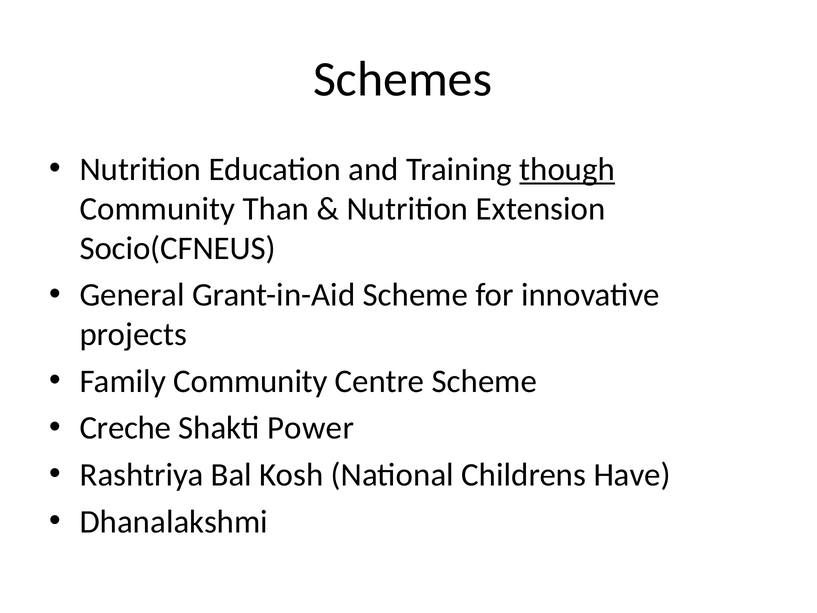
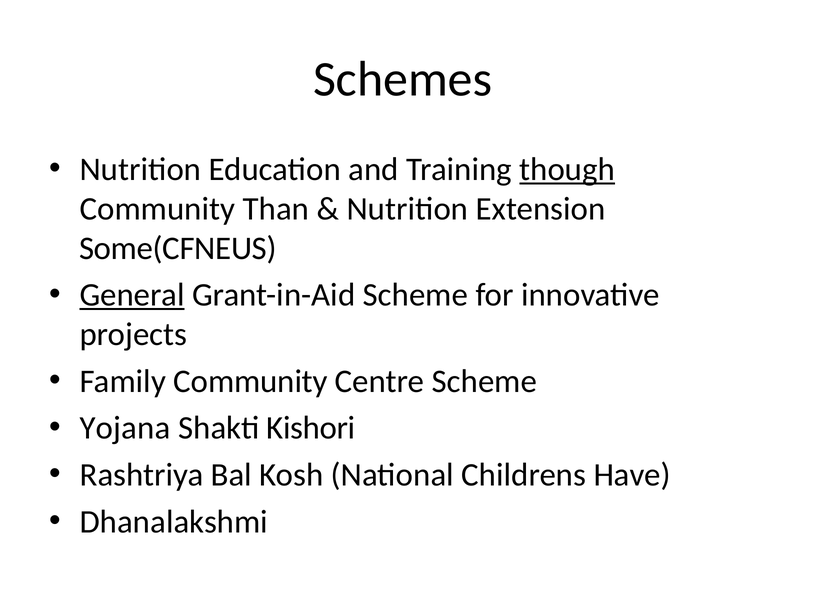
Socio(CFNEUS: Socio(CFNEUS -> Some(CFNEUS (178, 248)
General underline: none -> present (132, 295)
Creche: Creche -> Yojana (125, 428)
Power: Power -> Kishori (311, 428)
